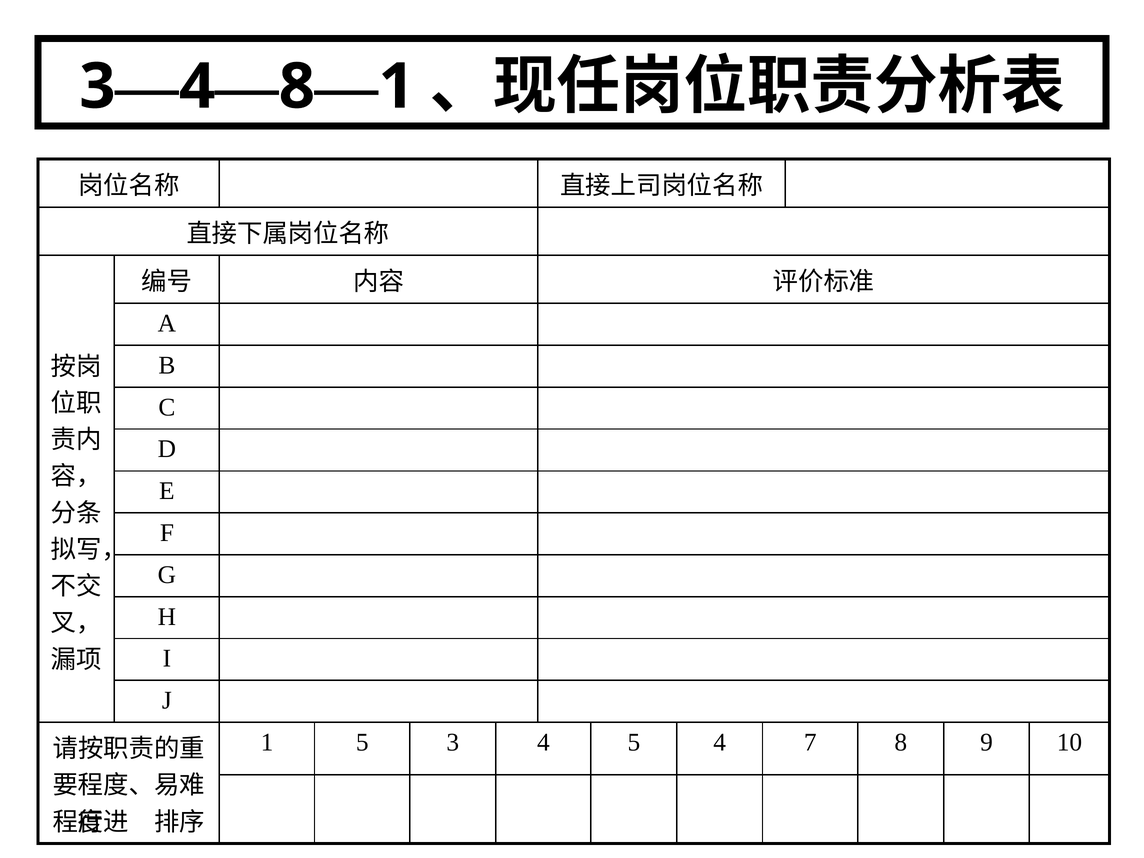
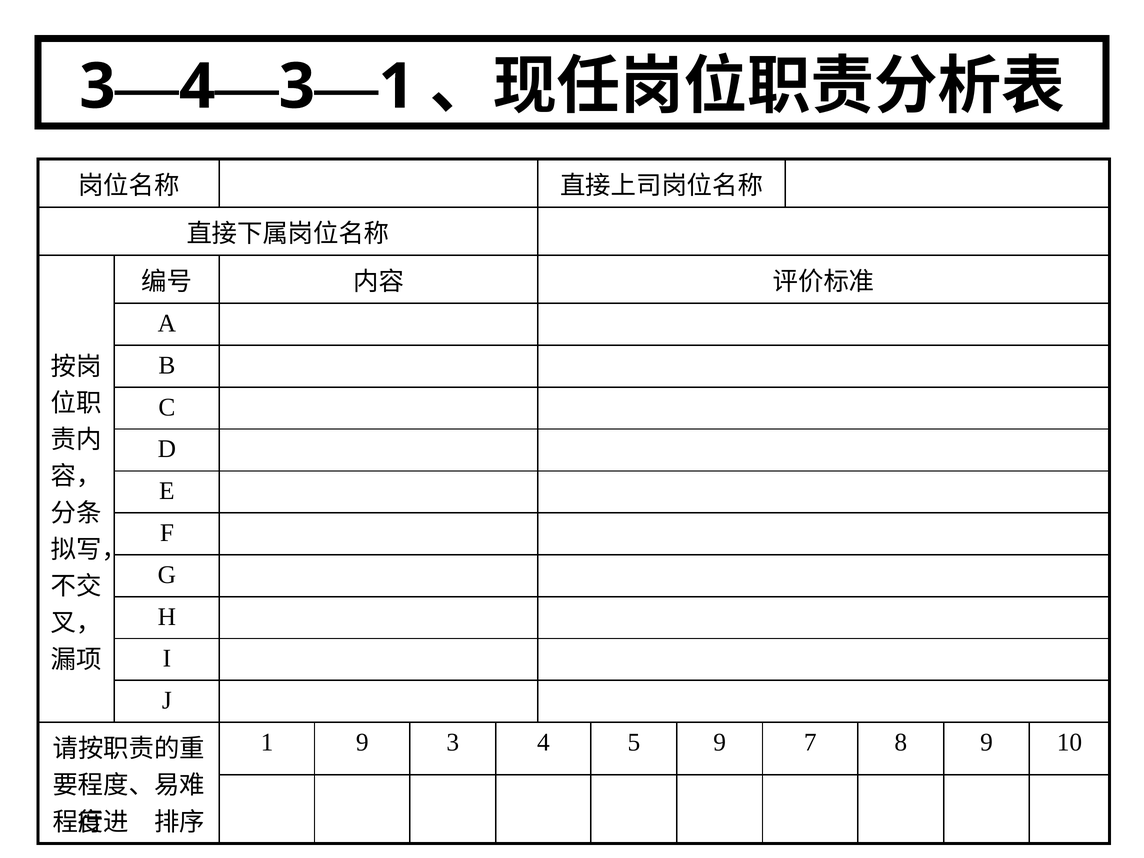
8: 8 -> 3 (297, 87)
1 5: 5 -> 9 (362, 742)
5 4: 4 -> 9 (720, 742)
